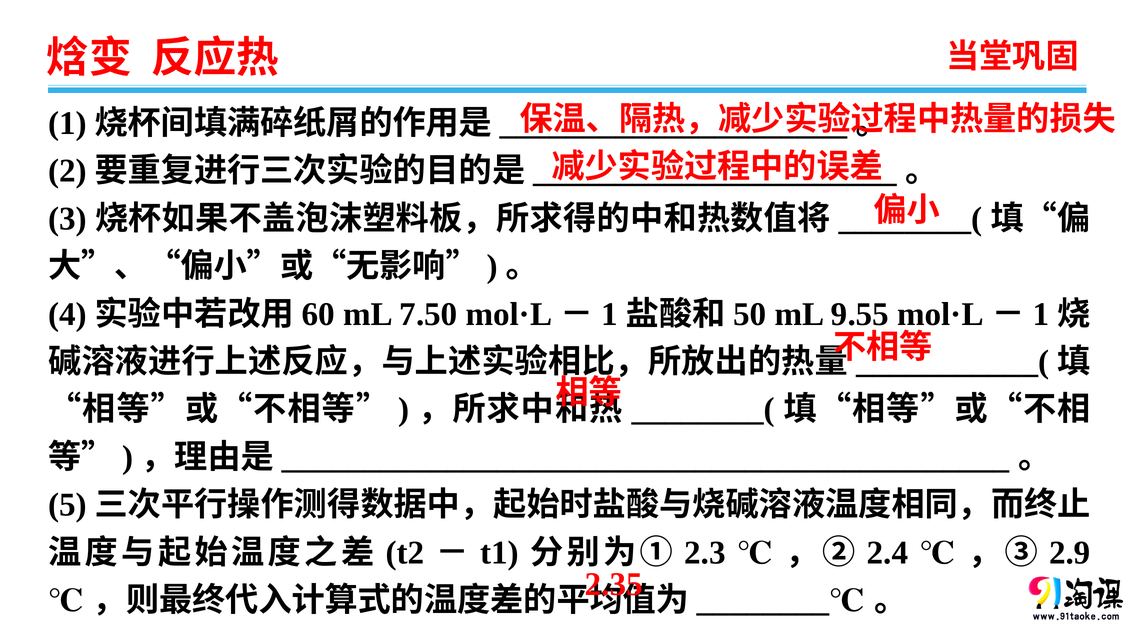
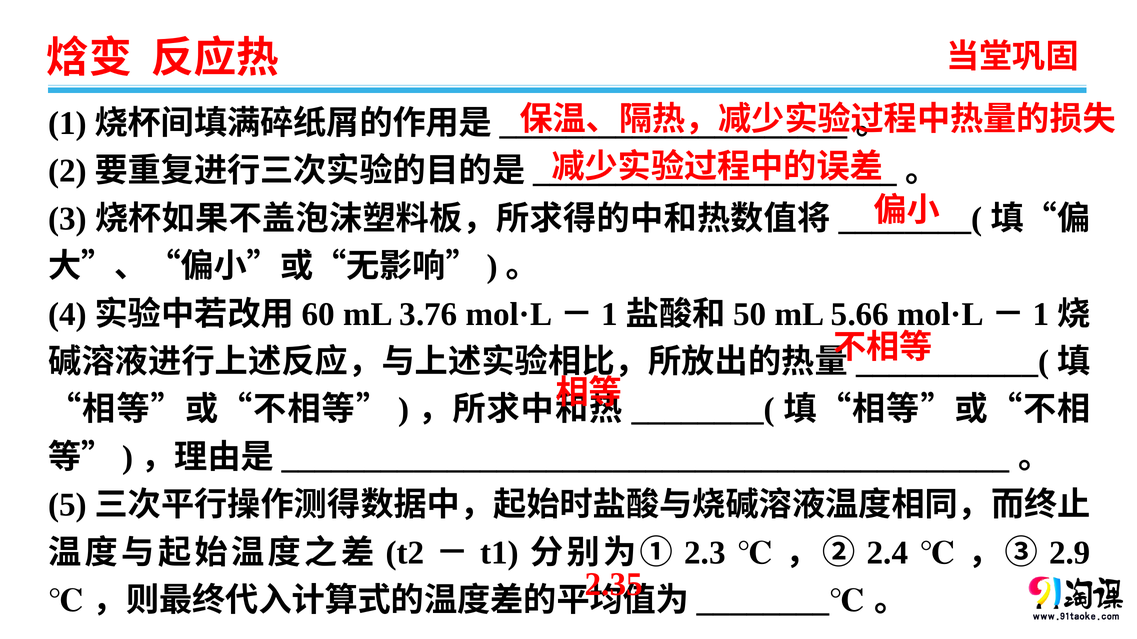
7.50: 7.50 -> 3.76 (428, 314)
9.55: 9.55 -> 5.66 (860, 314)
